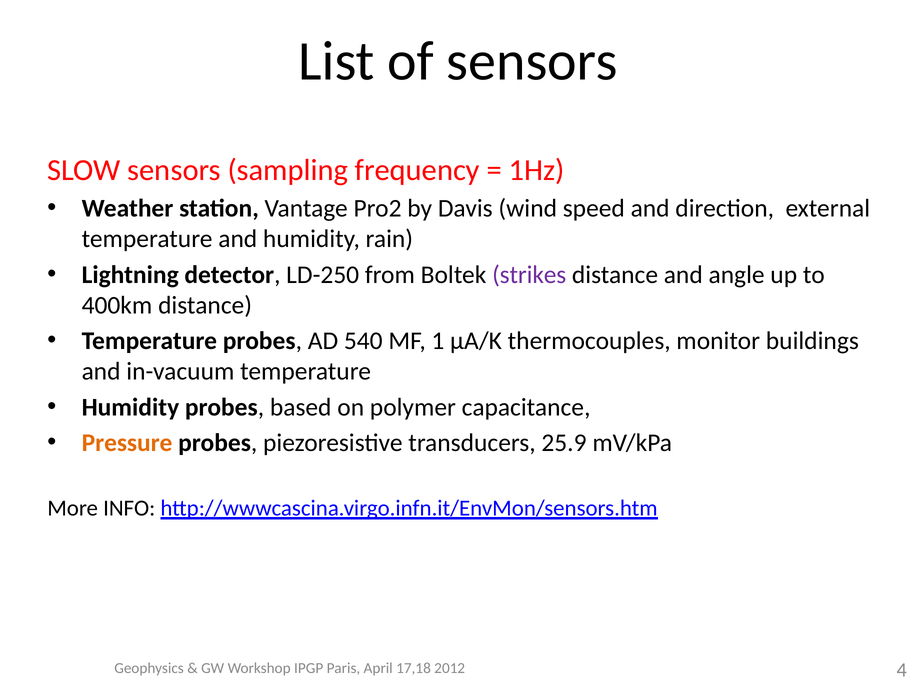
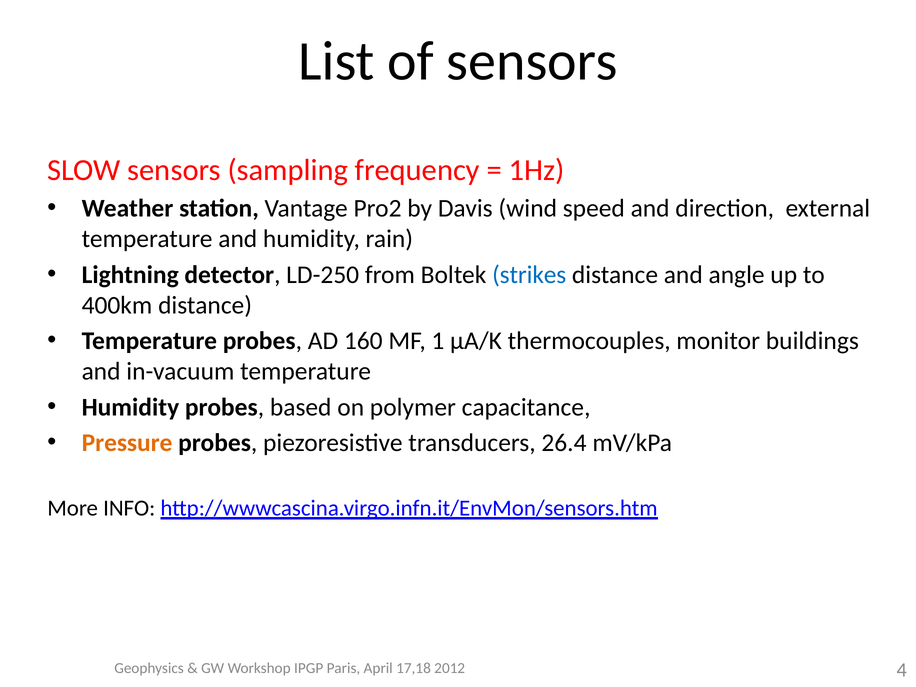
strikes colour: purple -> blue (529, 275)
540: 540 -> 160 (363, 341)
25.9: 25.9 -> 26.4 (564, 443)
